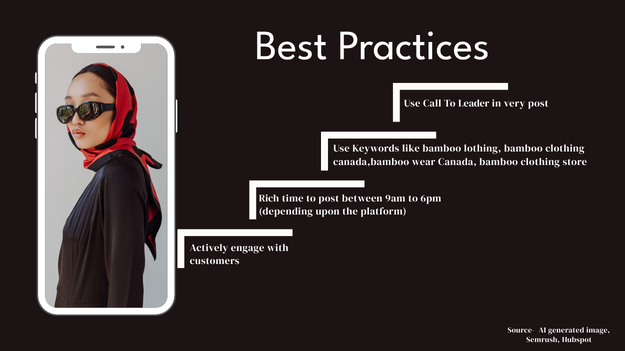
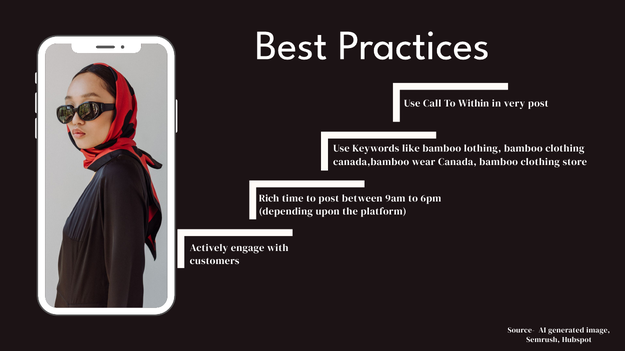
Leader: Leader -> Within (474, 104)
